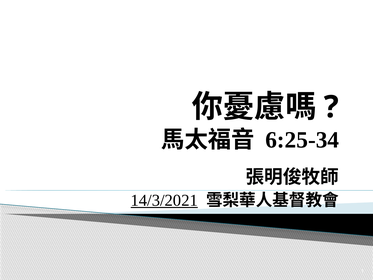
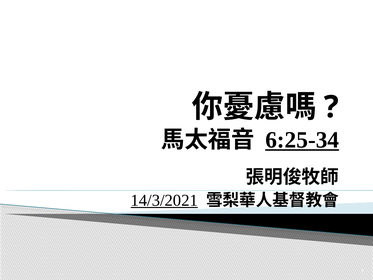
6:25-34 underline: none -> present (302, 140)
